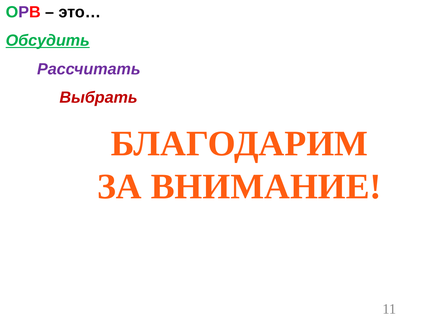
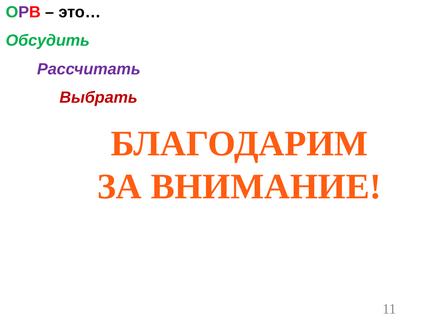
Обсудить underline: present -> none (48, 41)
